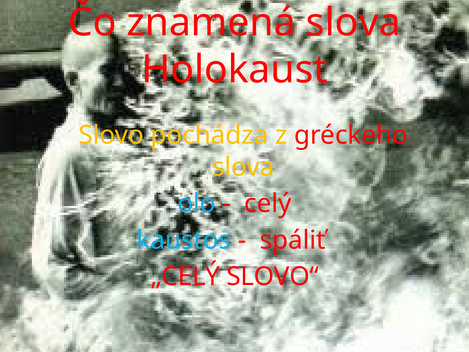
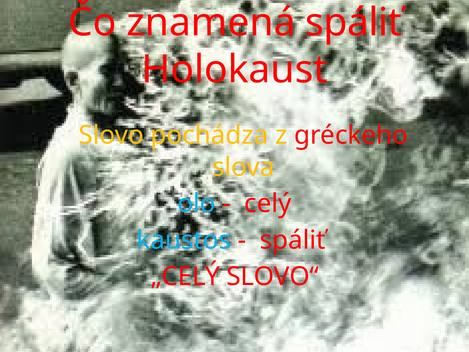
znamená slova: slova -> spáliť (354, 23)
